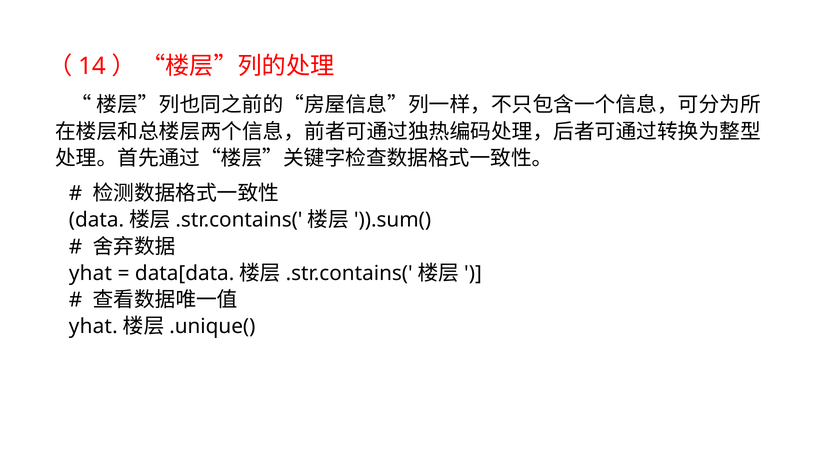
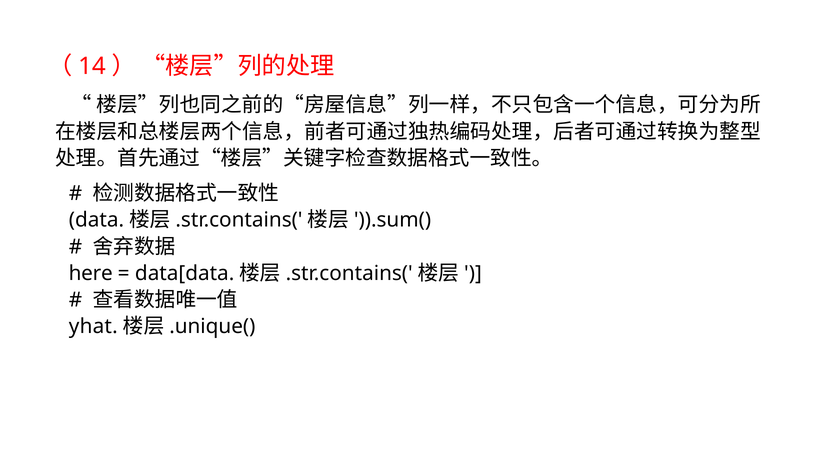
yhat: yhat -> here (91, 274)
